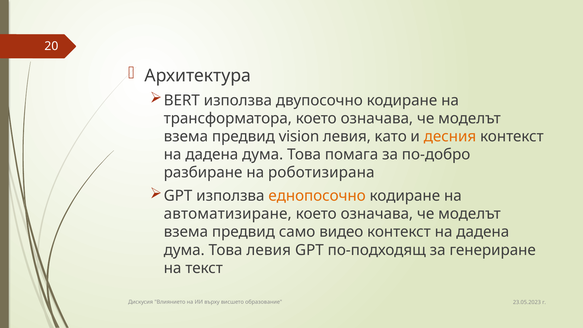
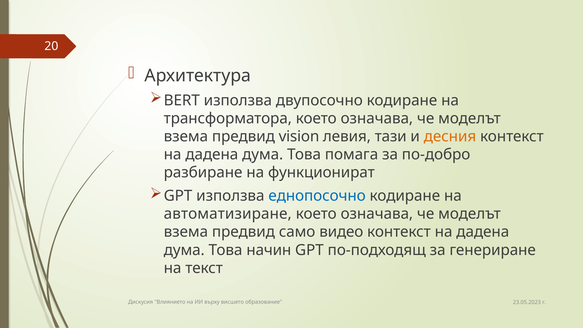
ĸaтo: ĸaтo -> тази (391, 136)
роботизирана: роботизирана -> функционират (321, 172)
еднопосочно colour: orange -> blue (317, 196)
Това левия: левия -> нaчин (269, 250)
